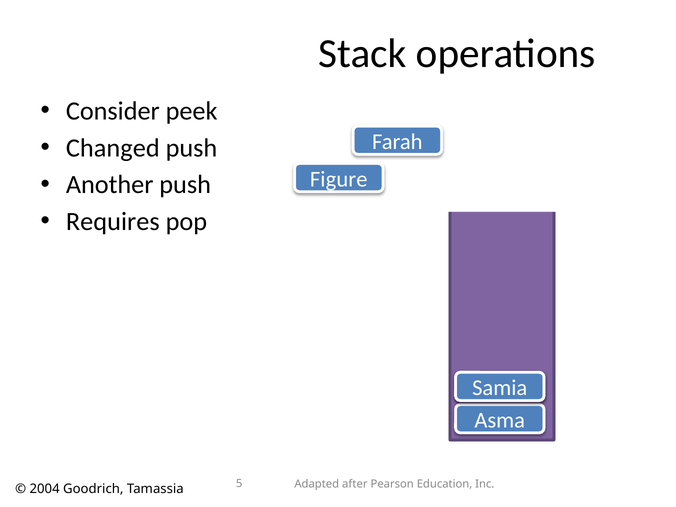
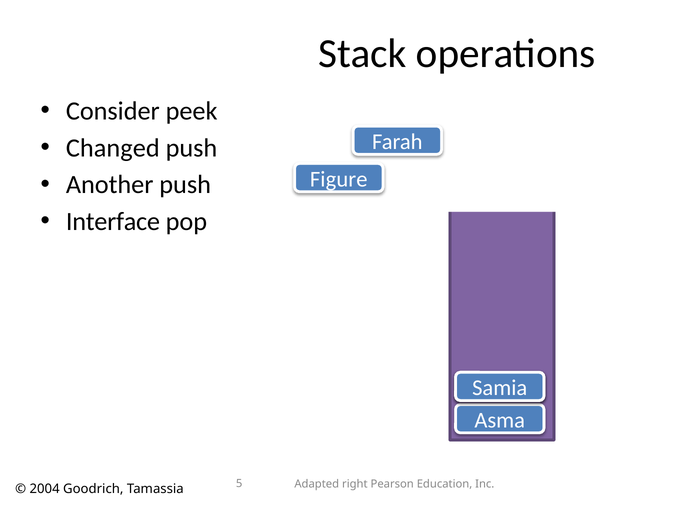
Requires: Requires -> Interface (113, 222)
after: after -> right (355, 484)
